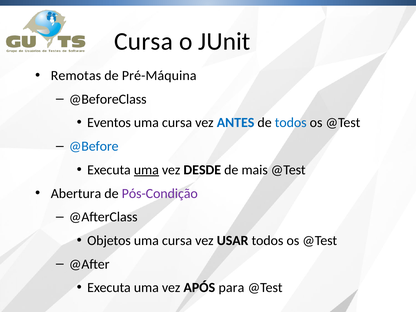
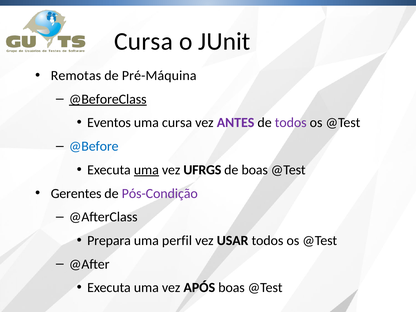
@BeforeClass underline: none -> present (108, 99)
ANTES colour: blue -> purple (236, 123)
todos colour: blue -> purple (291, 123)
DESDE: DESDE -> UFRGS (202, 170)
de mais: mais -> boas (255, 170)
Abertura: Abertura -> Gerentes (76, 193)
Objetos: Objetos -> Prepara (109, 241)
cursa: cursa -> perfil (177, 241)
APÓS para: para -> boas (232, 288)
